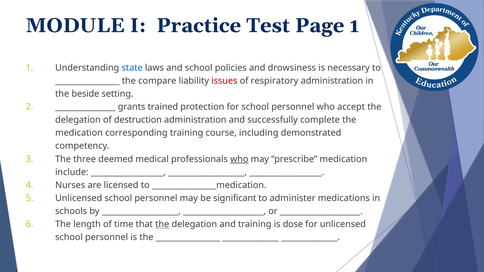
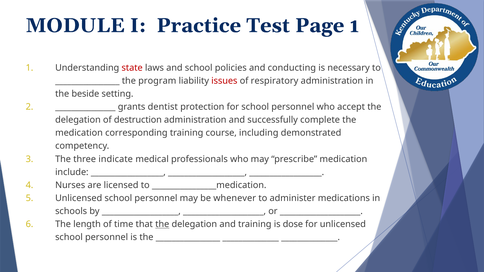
state colour: blue -> red (132, 68)
drowsiness: drowsiness -> conducting (292, 68)
compare: compare -> program (157, 81)
trained: trained -> dentist (163, 107)
deemed: deemed -> indicate (116, 159)
who underline: present -> none (239, 159)
significant: significant -> whenever (235, 198)
